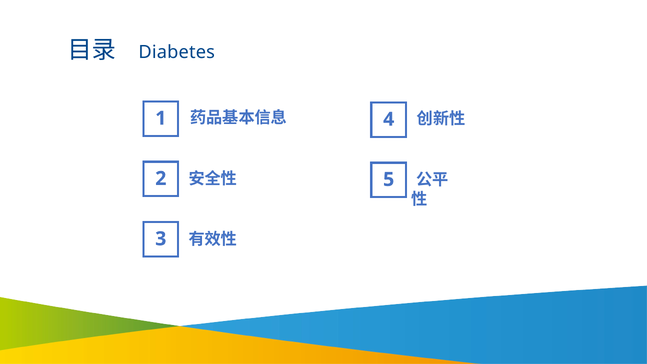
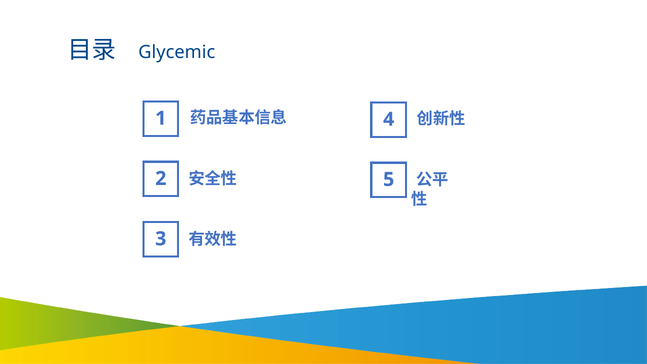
Diabetes: Diabetes -> Glycemic (177, 52)
